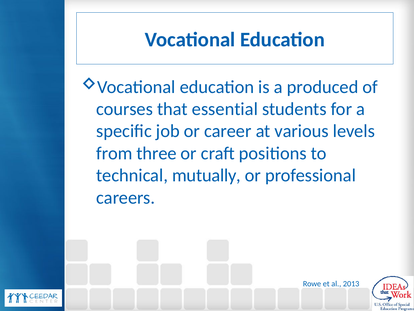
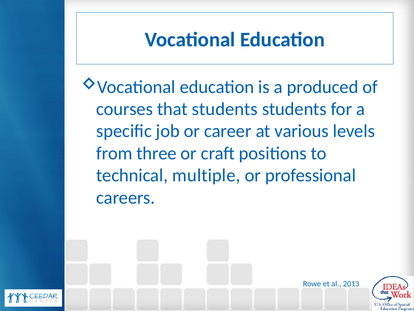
that essential: essential -> students (225, 109)
mutually: mutually -> multiple (206, 175)
